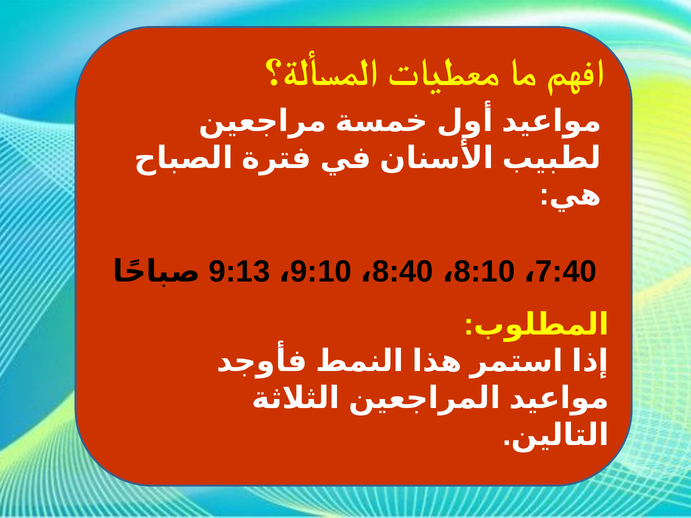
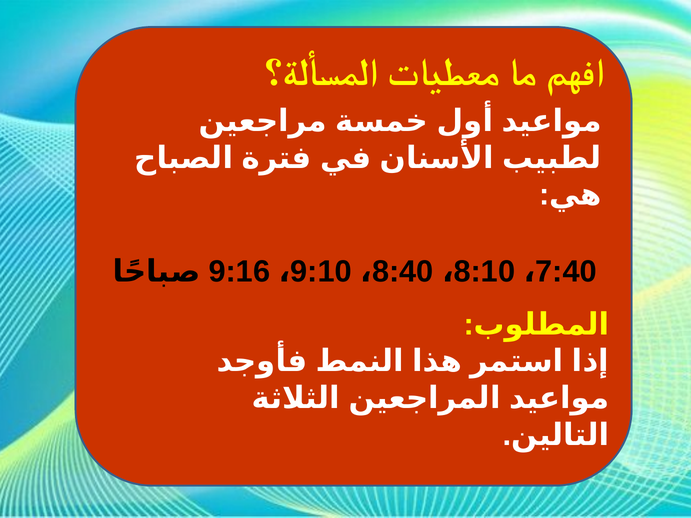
9:13: 9:13 -> 9:16 (239, 272)
